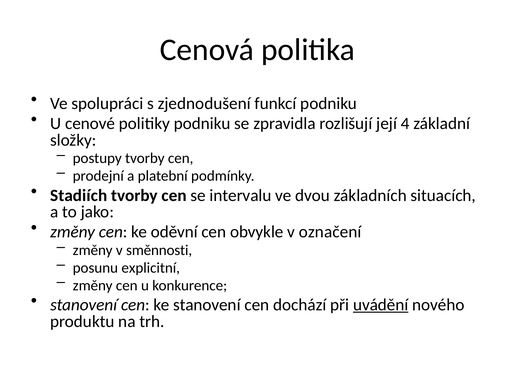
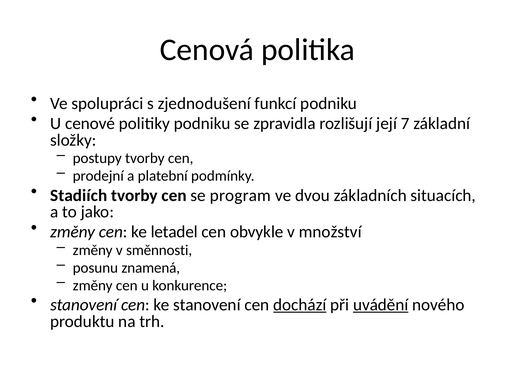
4: 4 -> 7 (405, 124)
intervalu: intervalu -> program (240, 196)
oděvní: oděvní -> letadel (174, 232)
označení: označení -> množství (330, 232)
explicitní: explicitní -> znamená (151, 268)
dochází underline: none -> present (300, 305)
